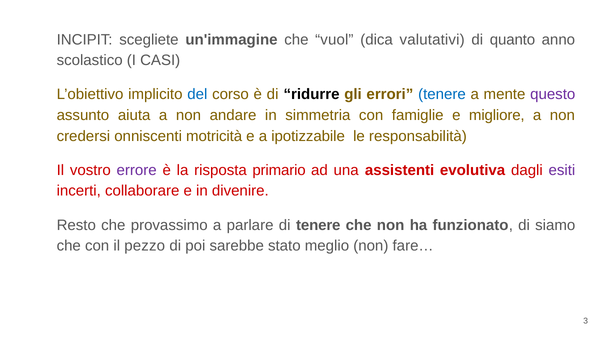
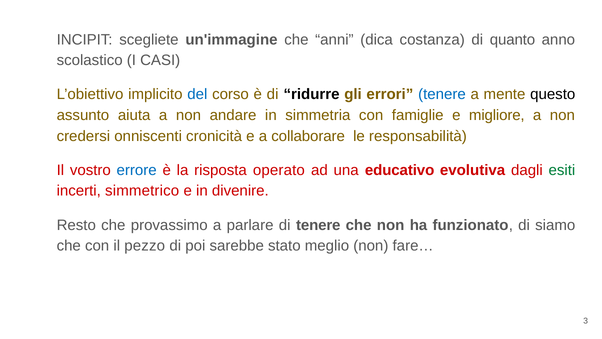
vuol: vuol -> anni (334, 39)
valutativi: valutativi -> costanza (432, 39)
questo colour: purple -> black (553, 94)
motricità: motricità -> cronicità (214, 136)
ipotizzabile: ipotizzabile -> collaborare (308, 136)
errore colour: purple -> blue (137, 170)
primario: primario -> operato (279, 170)
assistenti: assistenti -> educativo (400, 170)
esiti colour: purple -> green (562, 170)
collaborare: collaborare -> simmetrico (142, 191)
